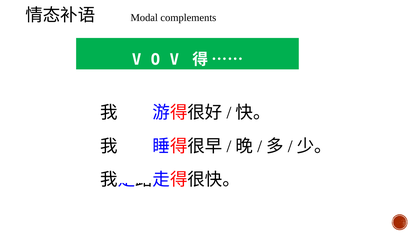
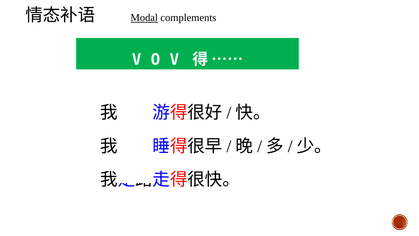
Modal underline: none -> present (144, 18)
